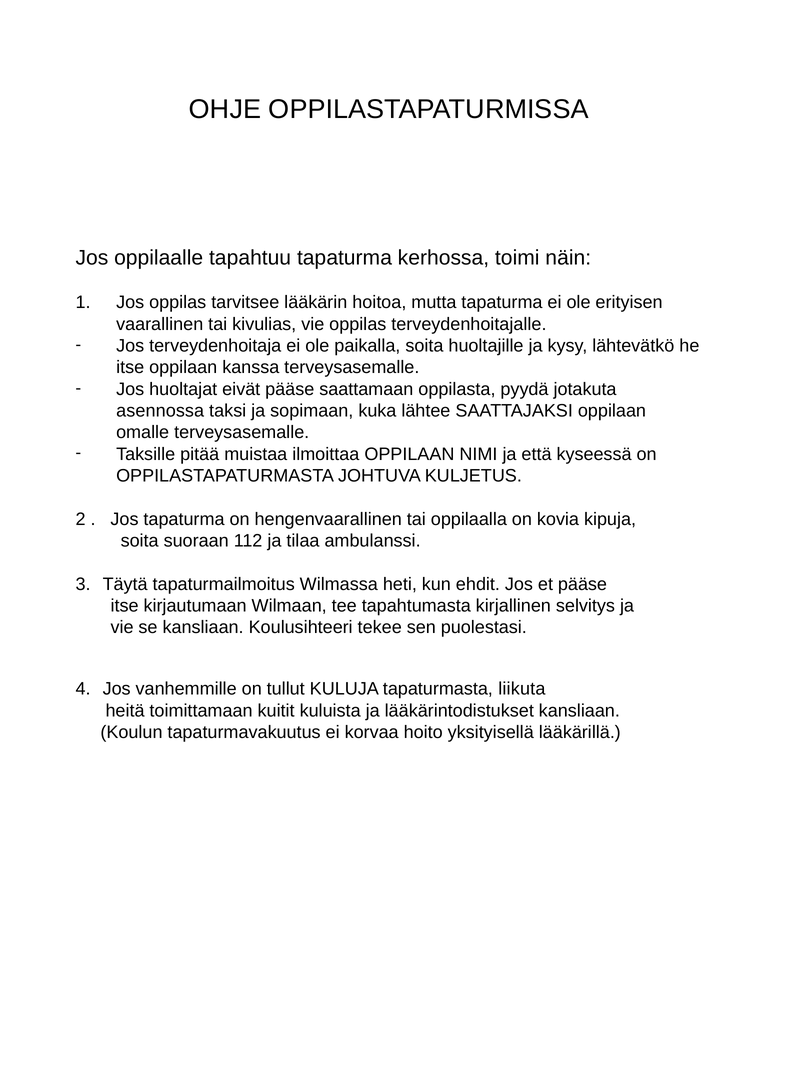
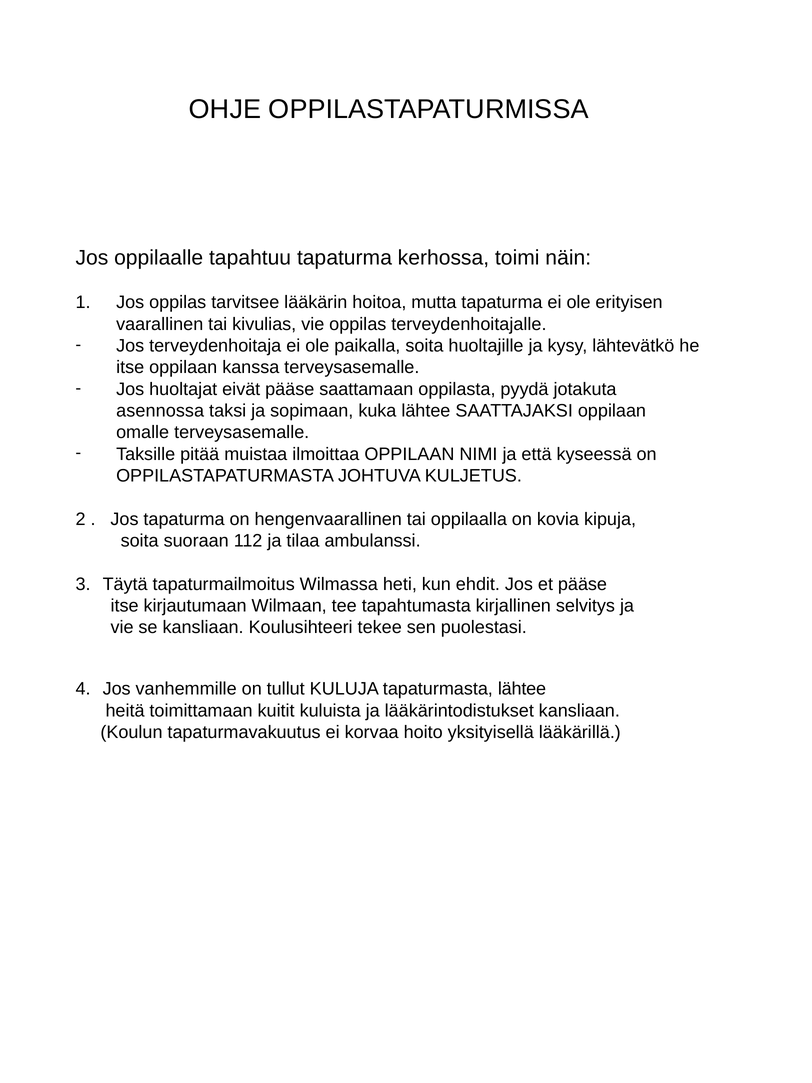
tapaturmasta liikuta: liikuta -> lähtee (522, 689)
